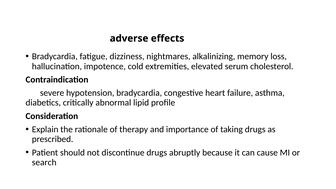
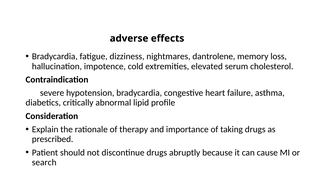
alkalinizing: alkalinizing -> dantrolene (214, 56)
